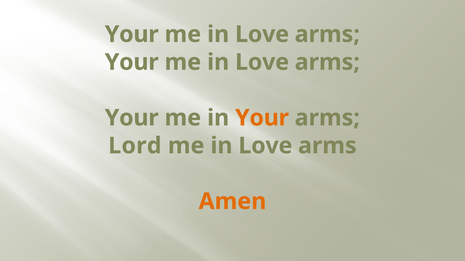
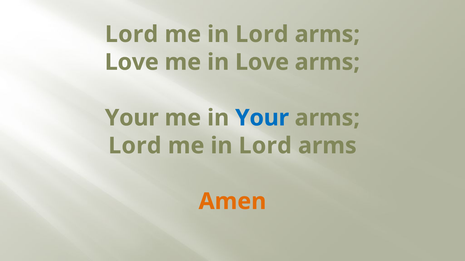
Your: Your -> Lord (132, 34)
Love: Love -> Lord (262, 34)
Your: Your -> Love (132, 62)
Your colour: orange -> blue (262, 118)
Love: Love -> Lord (265, 146)
